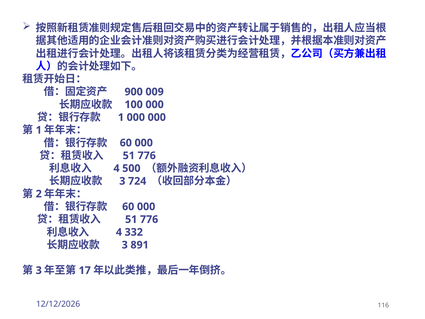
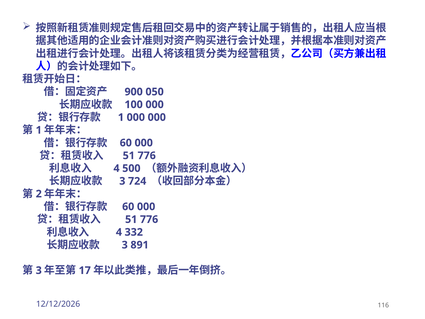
009: 009 -> 050 (155, 92)
